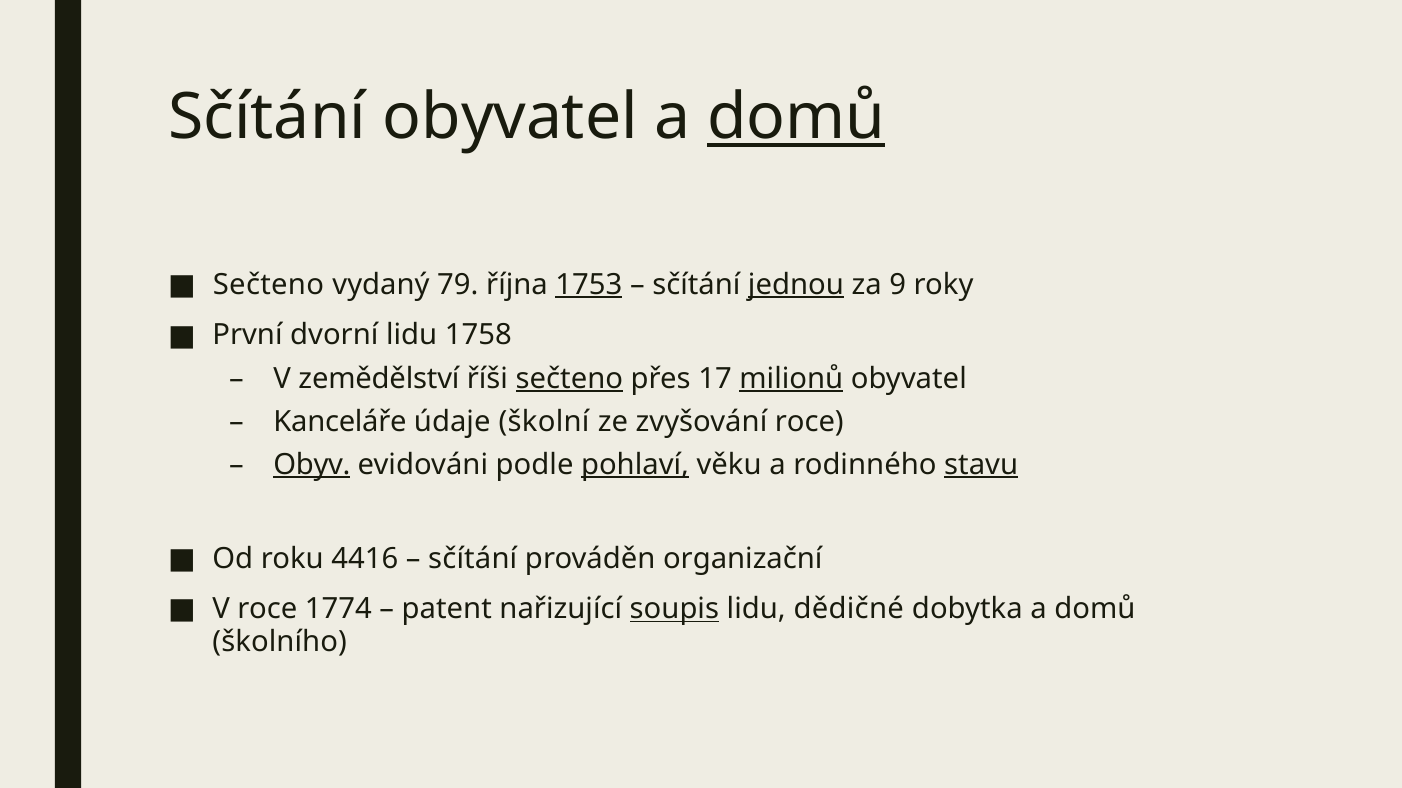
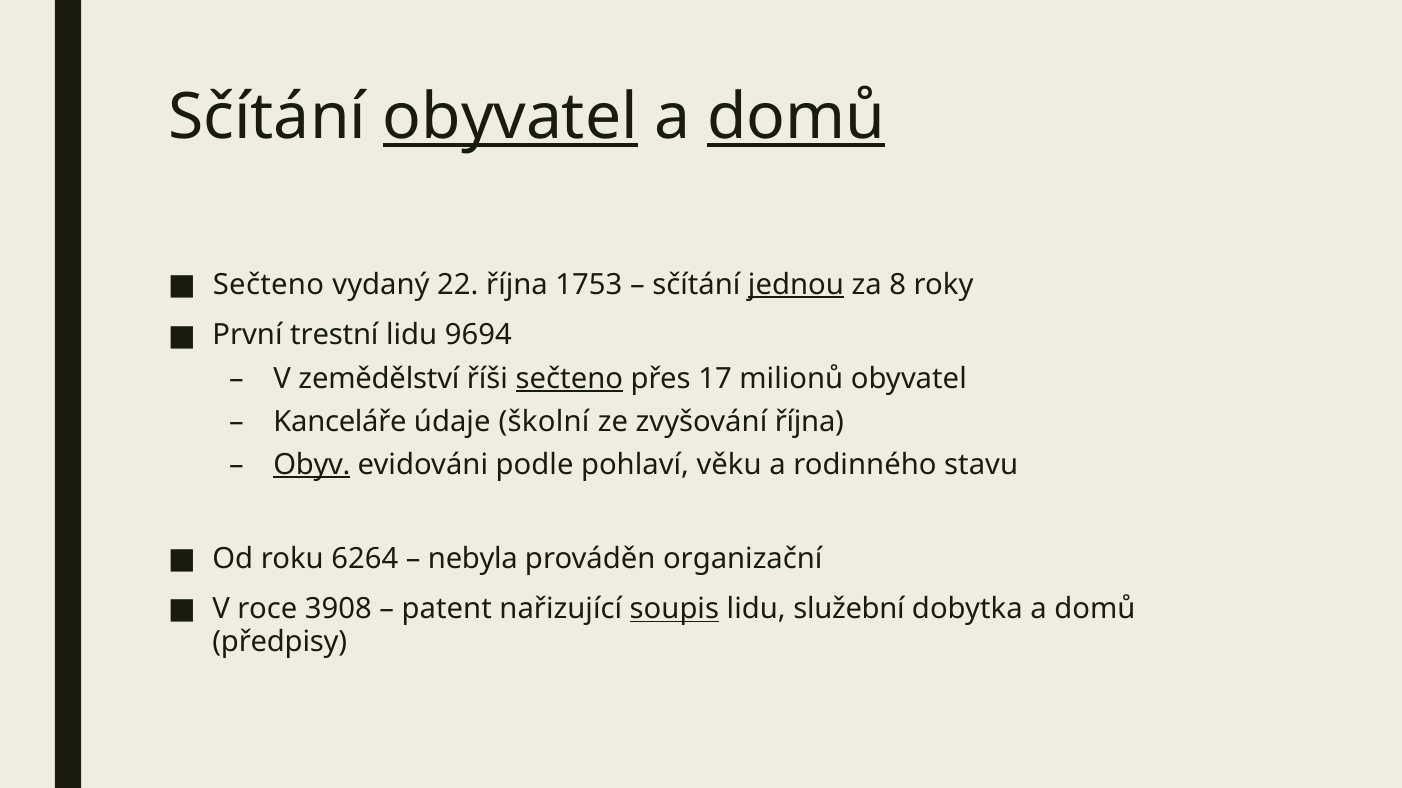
obyvatel underline: none -> present (510, 118)
79: 79 -> 22 (458, 285)
1753 underline: present -> none (589, 285)
9: 9 -> 8 (898, 285)
dvorní: dvorní -> trestní (334, 335)
1758: 1758 -> 9694 (478, 335)
milionů underline: present -> none (791, 379)
zvyšování roce: roce -> října (809, 422)
pohlaví underline: present -> none (635, 465)
stavu underline: present -> none (981, 465)
4416: 4416 -> 6264 (365, 559)
sčítání: sčítání -> nebyla (473, 559)
1774: 1774 -> 3908 (338, 609)
dědičné: dědičné -> služební (849, 609)
školního: školního -> předpisy (280, 642)
